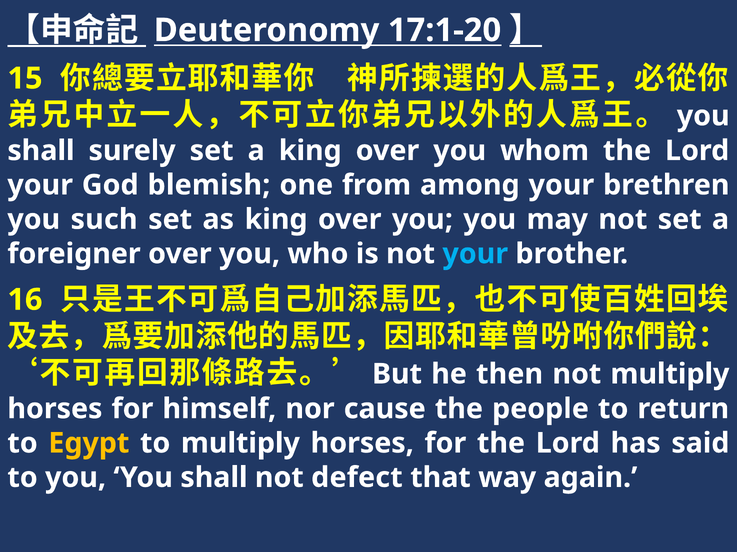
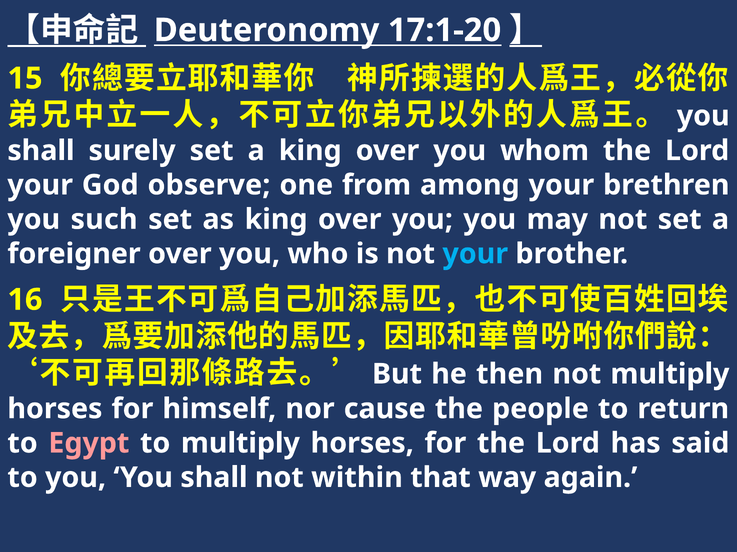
blemish: blemish -> observe (209, 185)
Egypt colour: yellow -> pink (89, 444)
defect: defect -> within (357, 478)
